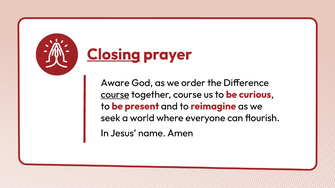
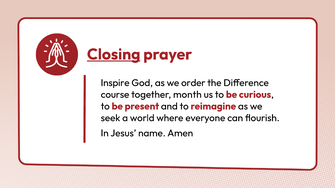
Aware: Aware -> Inspire (115, 83)
course underline: present -> none (115, 95)
together course: course -> month (187, 95)
